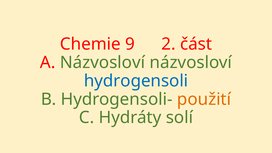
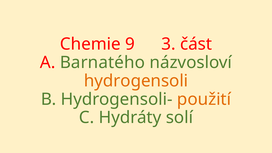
2: 2 -> 3 (168, 44)
A Názvosloví: Názvosloví -> Barnatého (102, 62)
hydrogensoli colour: blue -> orange (136, 81)
